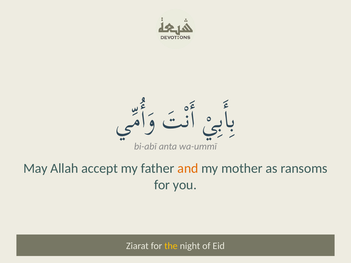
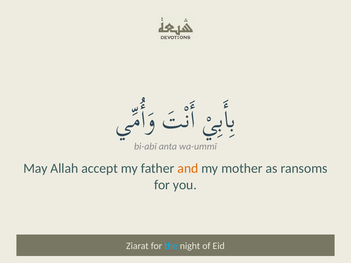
the colour: yellow -> light blue (171, 246)
